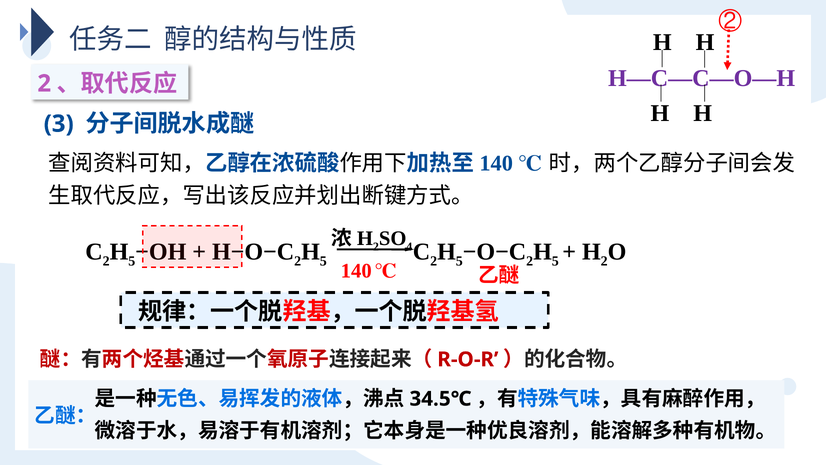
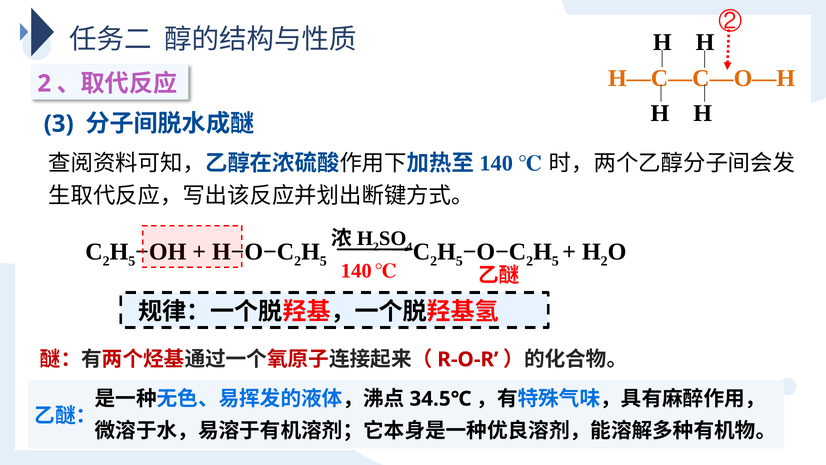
H—C—C—O—H colour: purple -> orange (702, 78)
